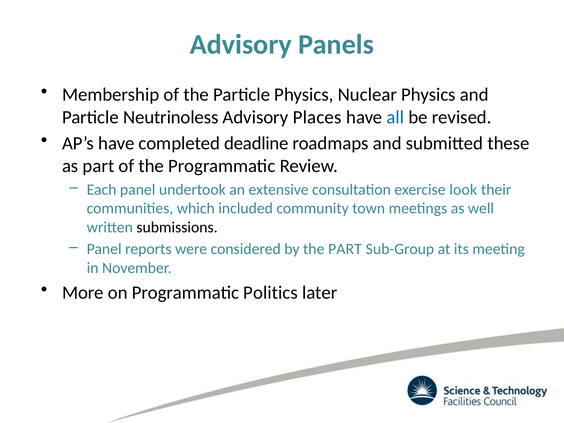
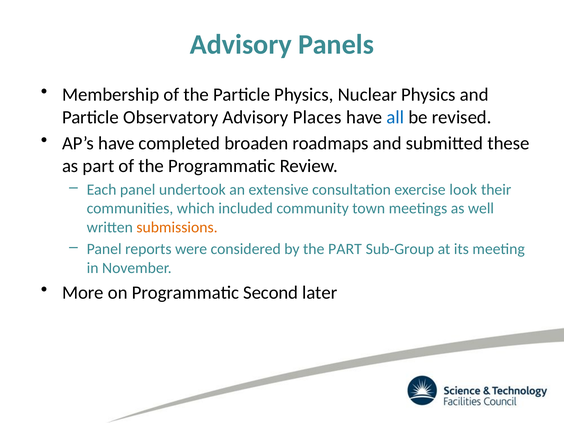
Neutrinoless: Neutrinoless -> Observatory (171, 117)
deadline: deadline -> broaden (256, 143)
submissions colour: black -> orange (177, 227)
Politics: Politics -> Second (271, 293)
